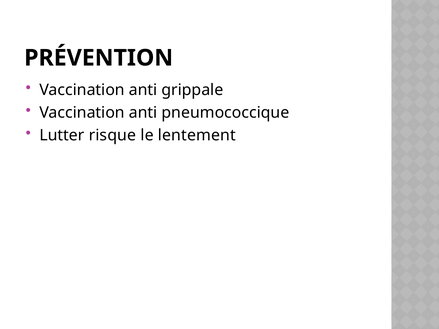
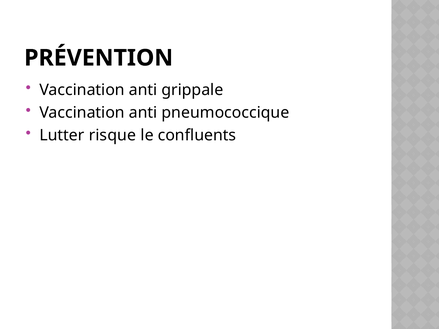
lentement: lentement -> confluents (197, 135)
